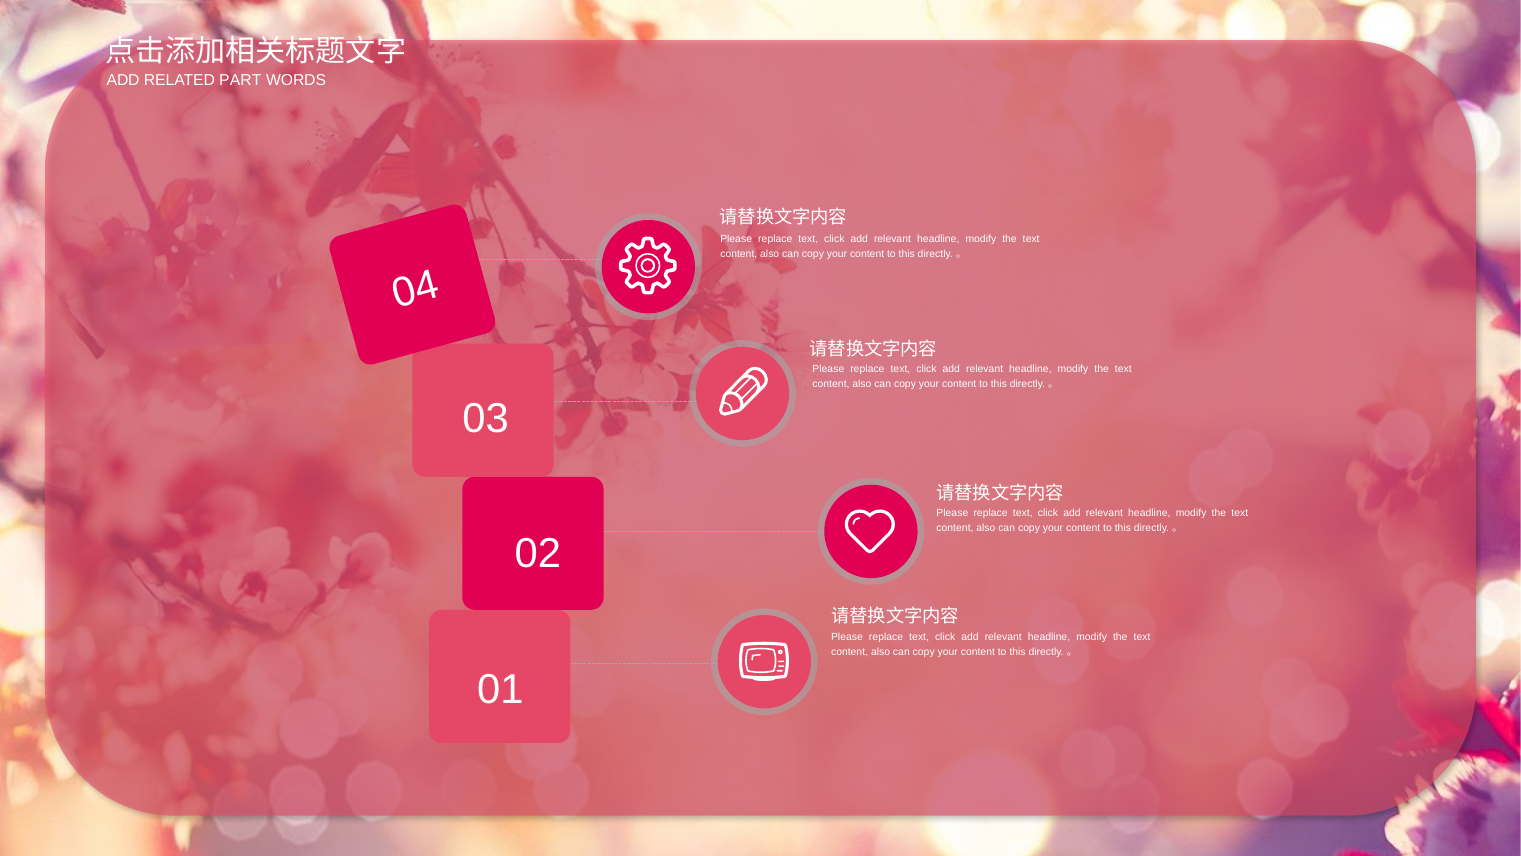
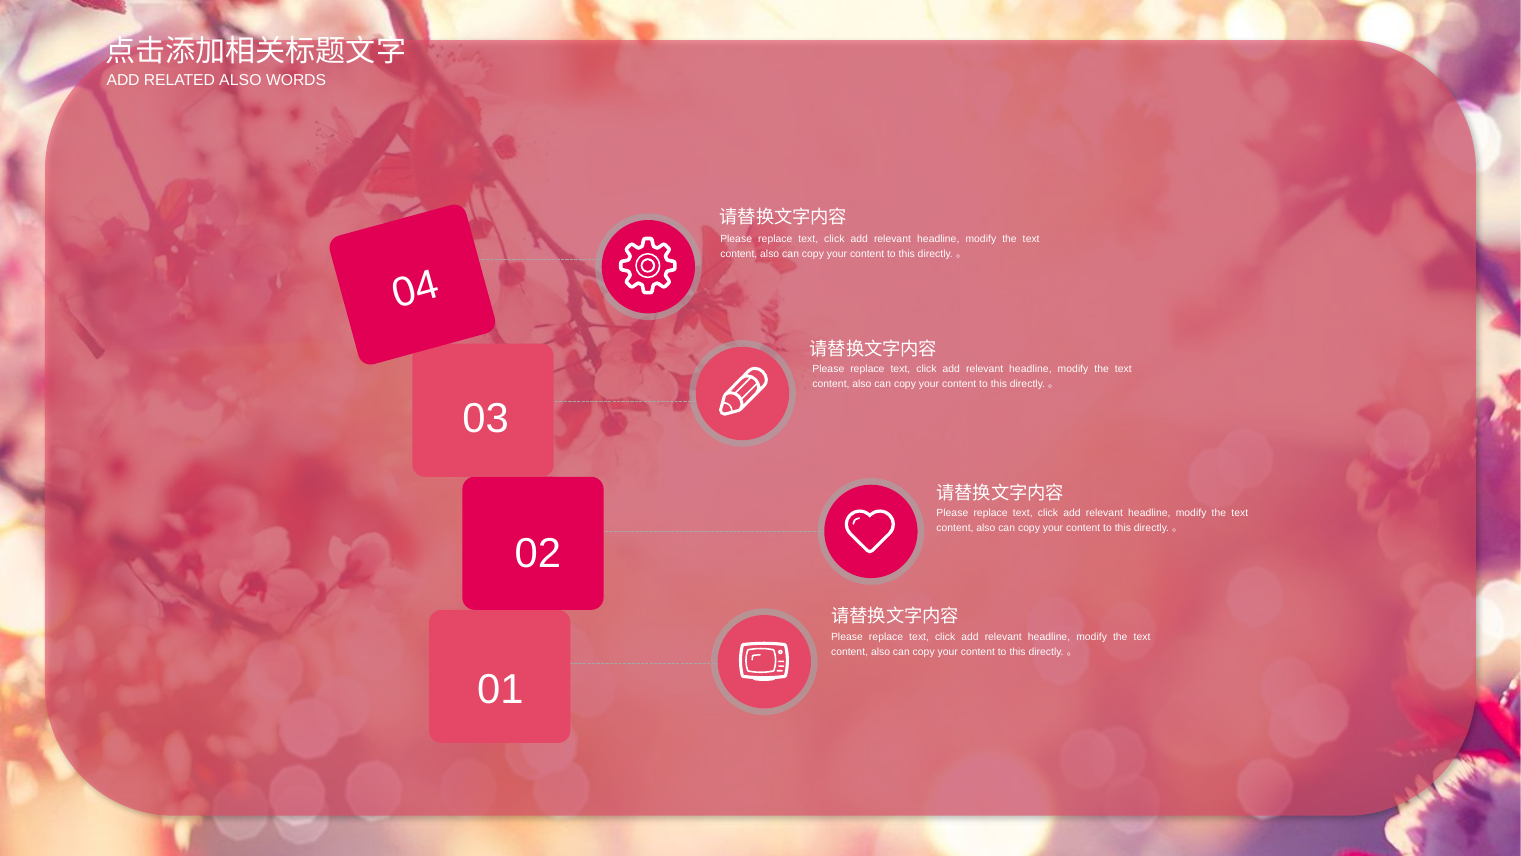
RELATED PART: PART -> ALSO (240, 80)
